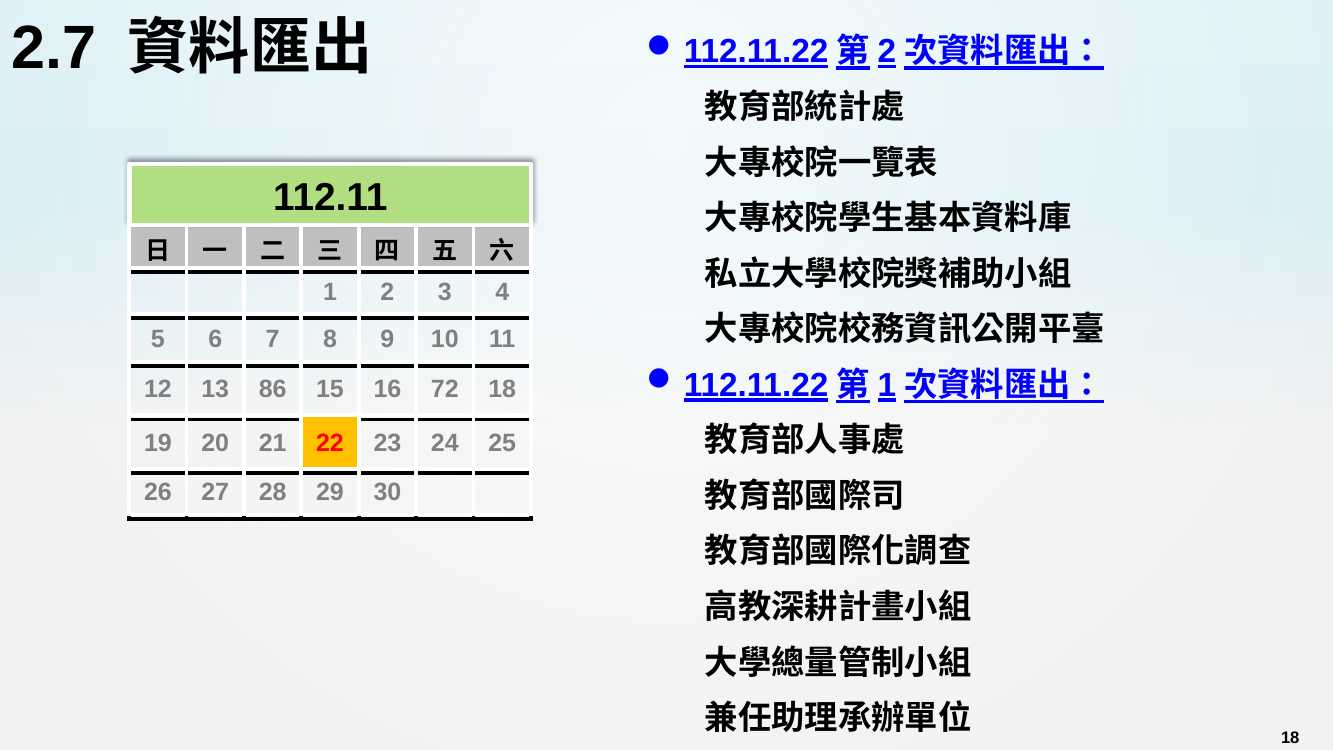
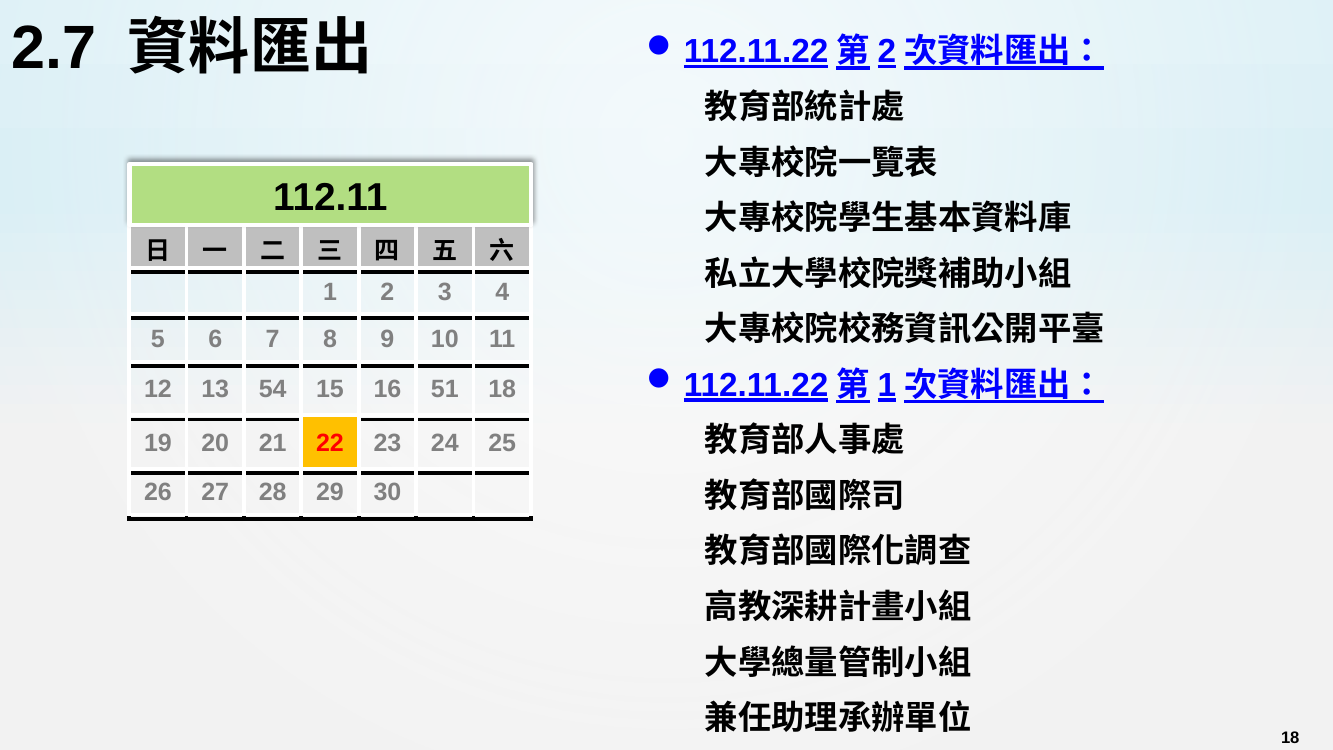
86: 86 -> 54 (273, 390)
72: 72 -> 51 (445, 390)
